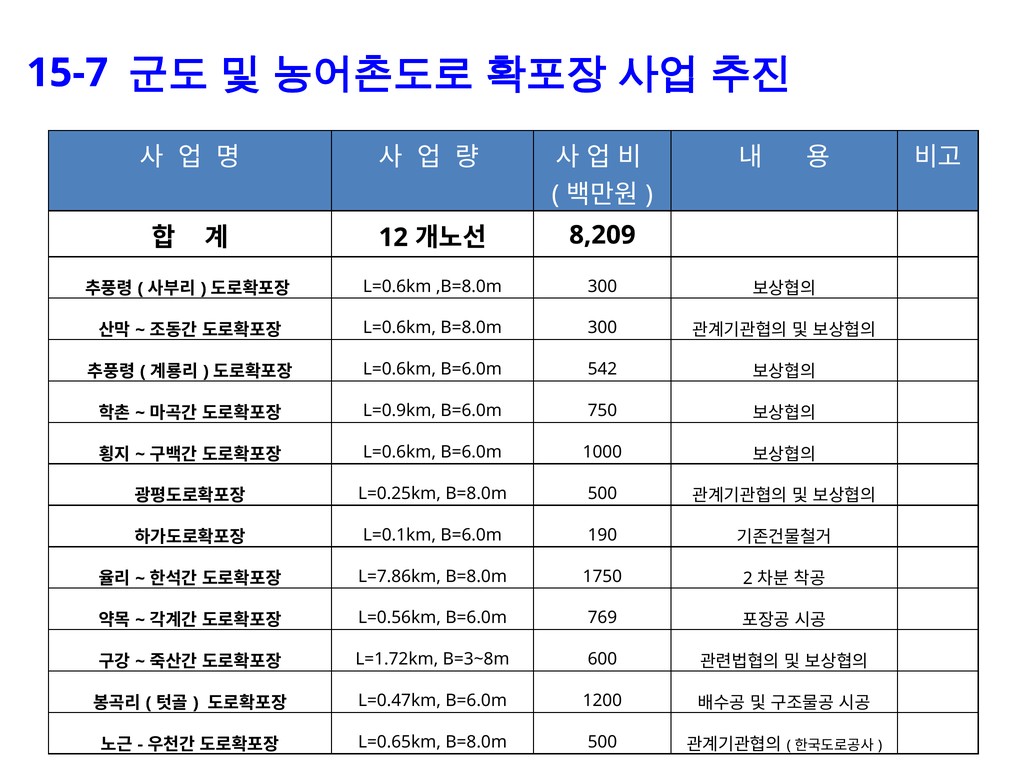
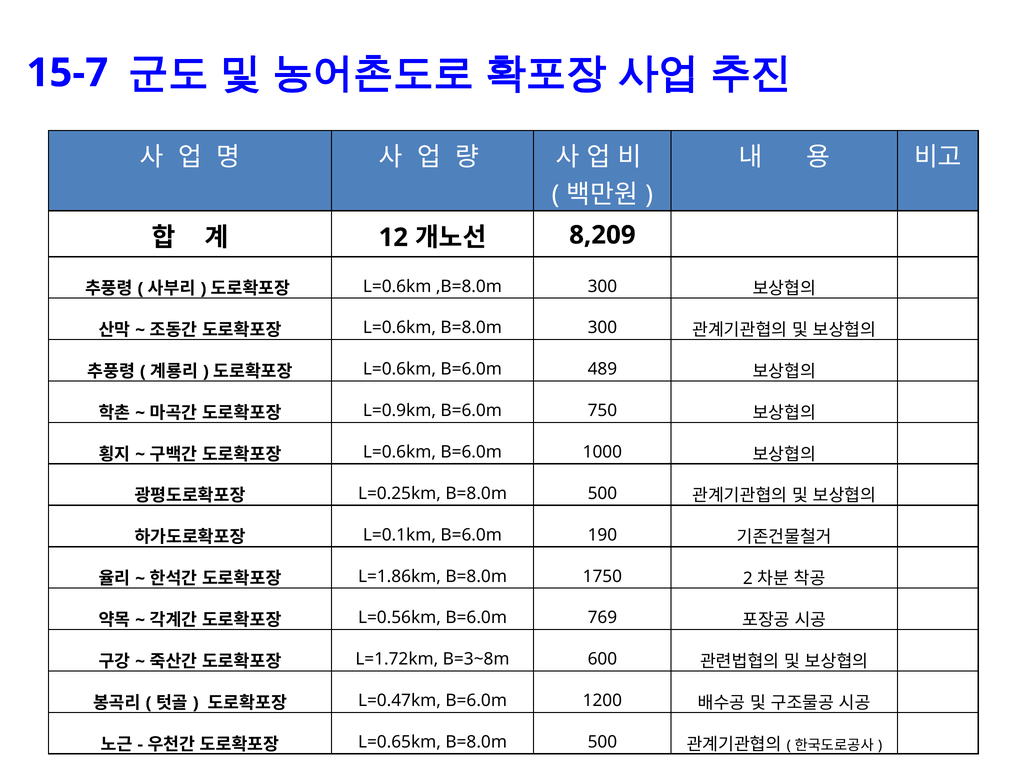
542: 542 -> 489 (602, 369)
L=7.86km: L=7.86km -> L=1.86km (399, 577)
